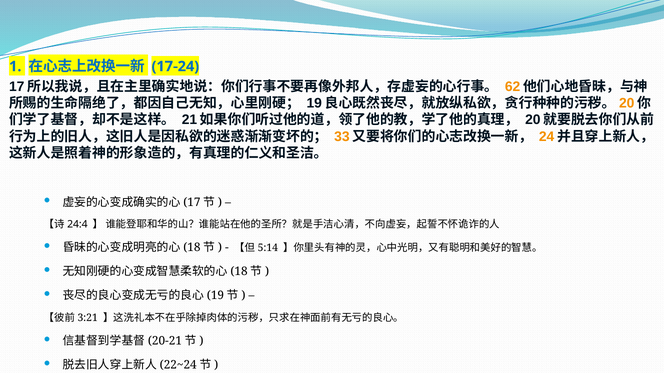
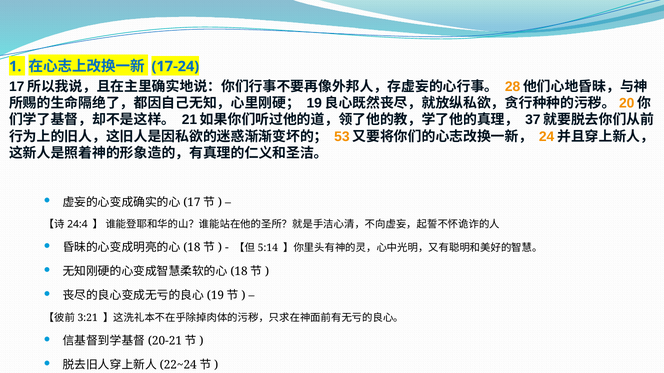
62: 62 -> 28 (513, 87)
20: 20 -> 37 (533, 120)
33: 33 -> 53 (342, 137)
